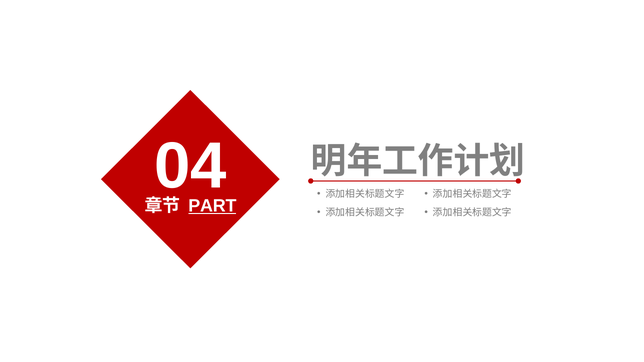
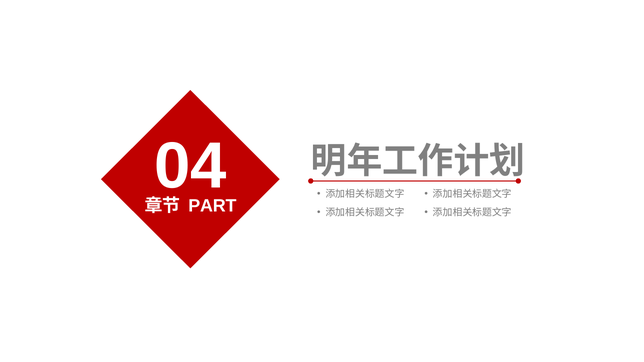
PART underline: present -> none (212, 206)
